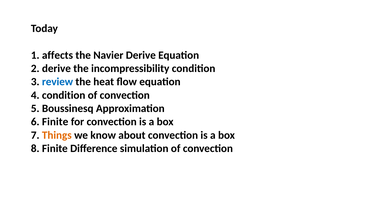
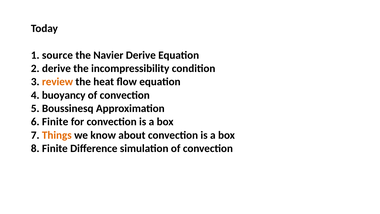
affects: affects -> source (57, 55)
review colour: blue -> orange (58, 82)
4 condition: condition -> buoyancy (64, 95)
